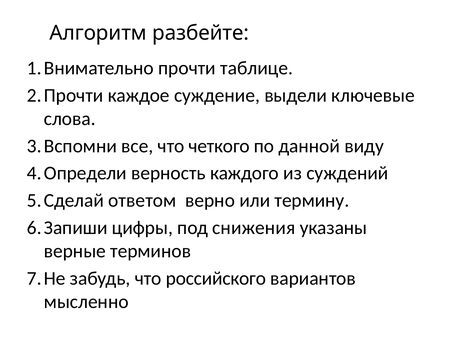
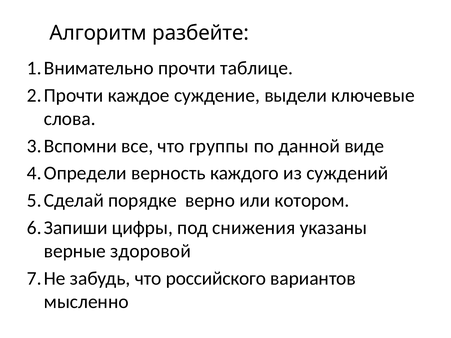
четкого: четкого -> группы (219, 146)
виду: виду -> виде (364, 146)
ответом: ответом -> порядке (142, 201)
термину: термину -> котором (312, 201)
терминов: терминов -> здоровой (151, 251)
